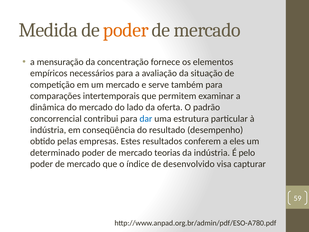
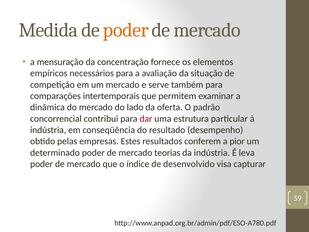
dar colour: blue -> red (146, 119)
eles: eles -> pior (237, 141)
pelo: pelo -> leva (247, 153)
